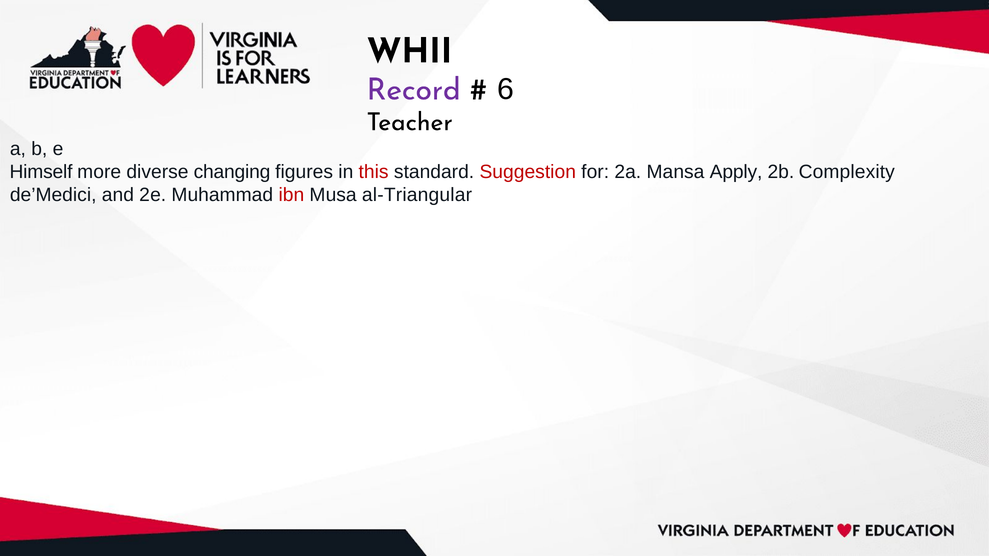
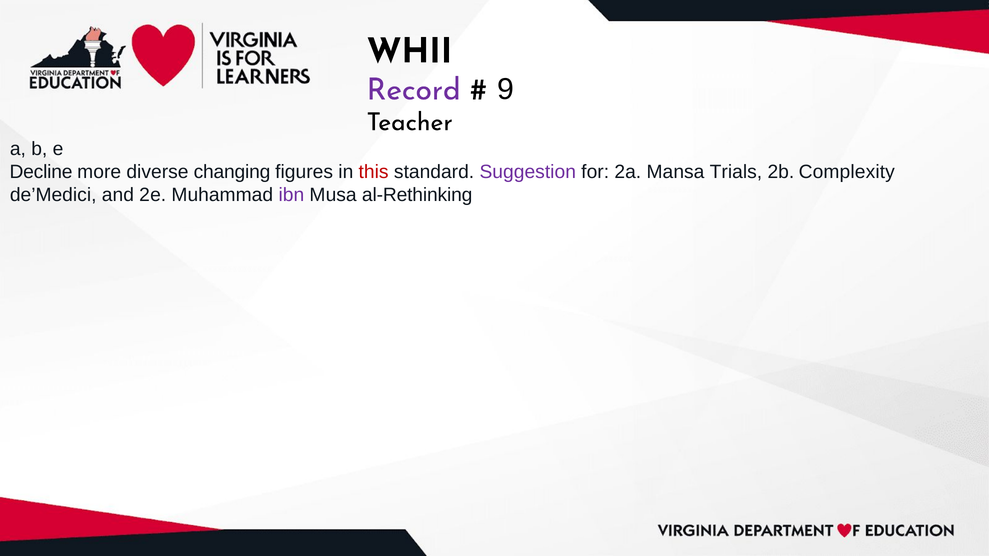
6: 6 -> 9 (506, 89)
Himself: Himself -> Decline (41, 172)
Suggestion colour: red -> purple (528, 172)
Apply: Apply -> Trials (736, 172)
ibn colour: red -> purple (291, 195)
al-Triangular: al-Triangular -> al-Rethinking (417, 195)
